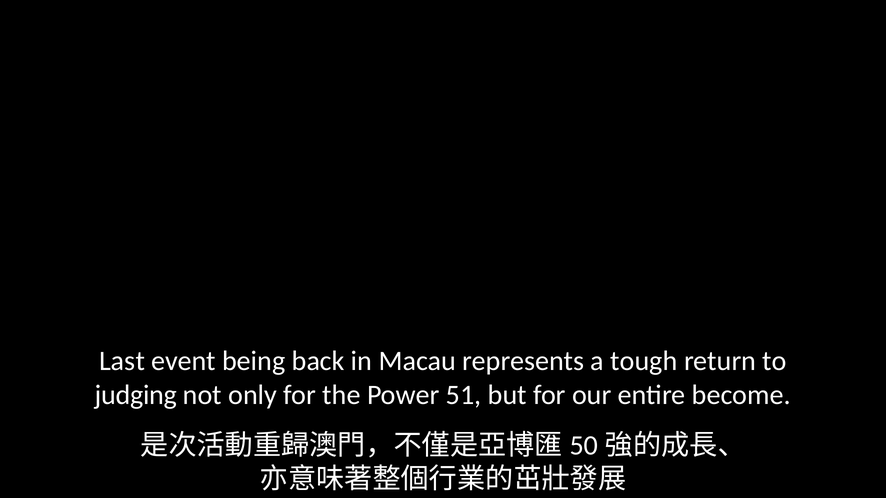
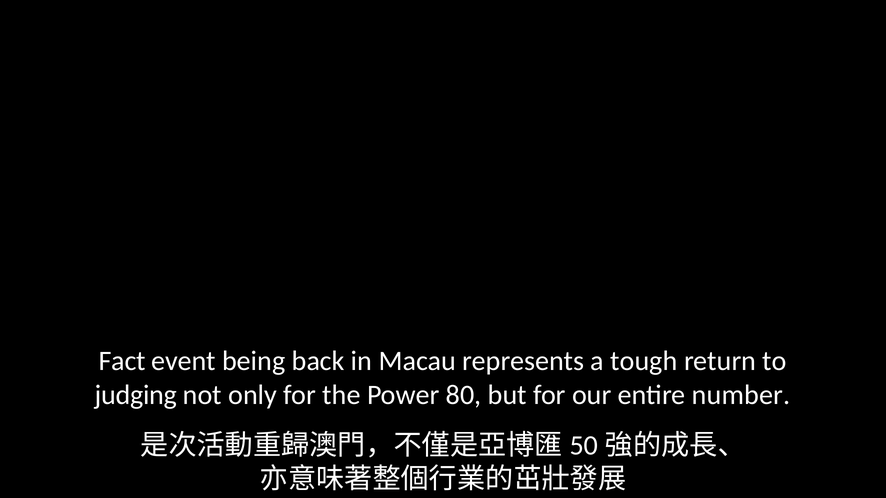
Last: Last -> Fact (122, 361)
51: 51 -> 80 (464, 395)
become: become -> number (741, 395)
